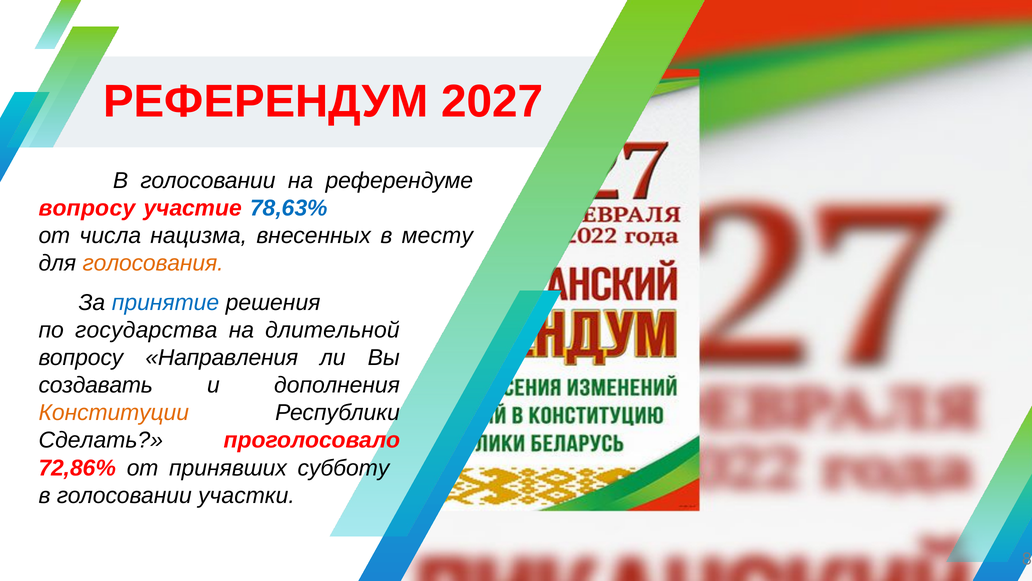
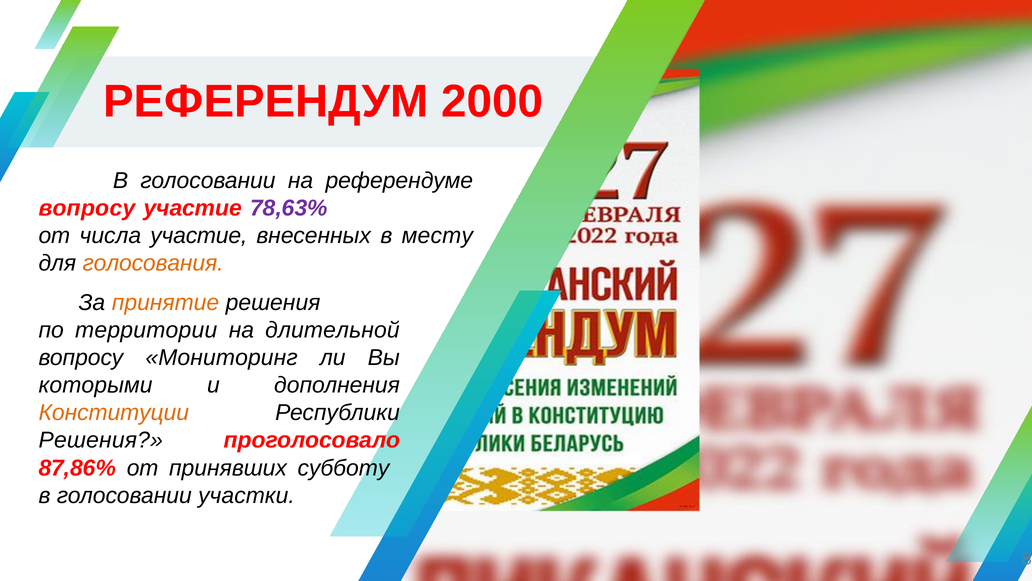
2027: 2027 -> 2000 (492, 102)
78,63% colour: blue -> purple (289, 208)
числа нацизма: нацизма -> участие (199, 236)
принятие colour: blue -> orange (166, 303)
государства: государства -> территории (146, 330)
Направления: Направления -> Мониторинг (222, 358)
создавать: создавать -> которыми (96, 385)
Сделать: Сделать -> Решения (101, 440)
72,86%: 72,86% -> 87,86% (77, 468)
